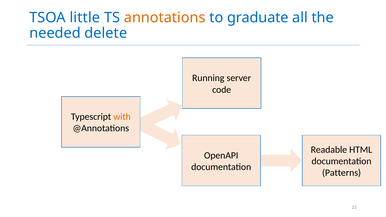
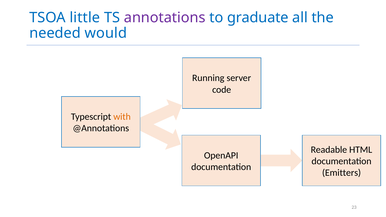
annotations colour: orange -> purple (165, 18)
delete: delete -> would (106, 33)
Patterns: Patterns -> Emitters (342, 173)
